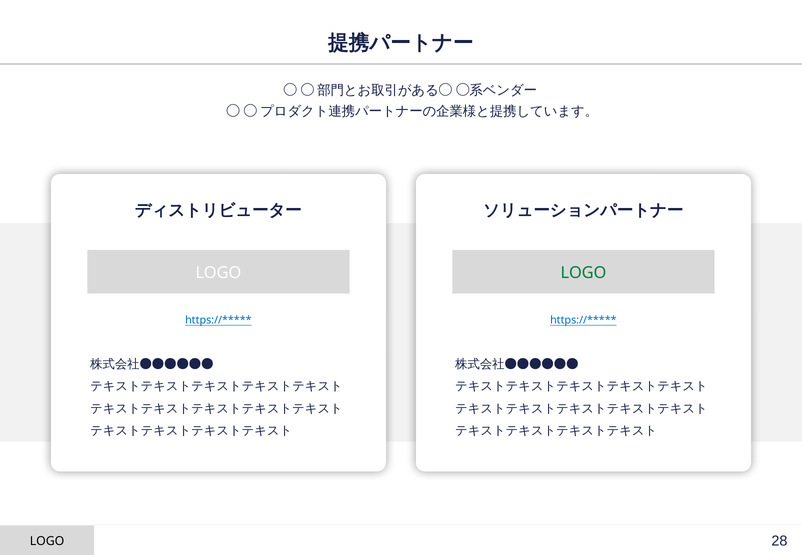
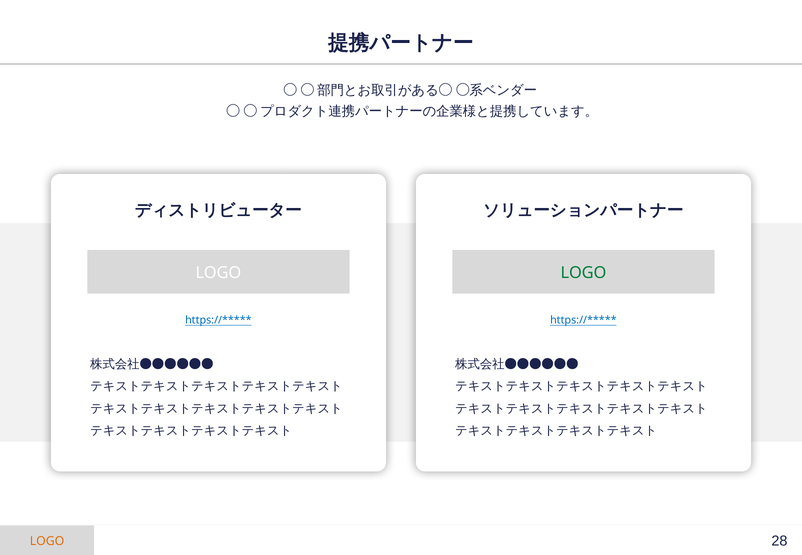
LOGO colour: black -> orange (47, 541)
